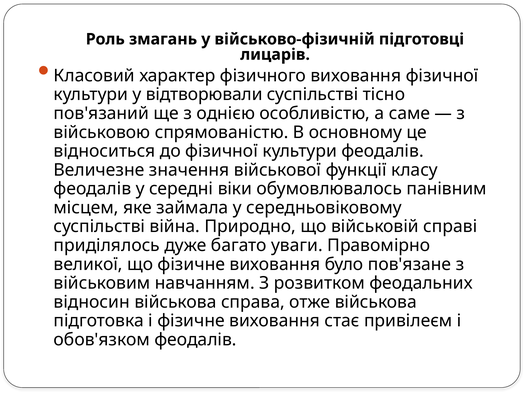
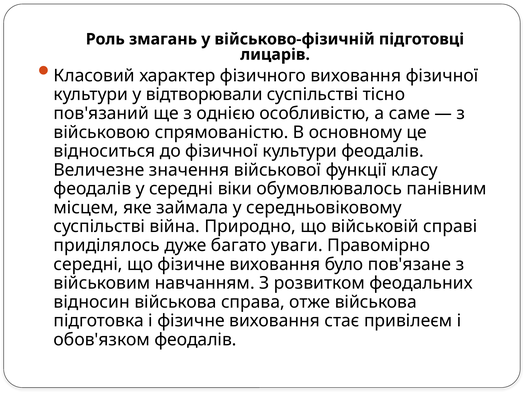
великої: великої -> середні (88, 264)
